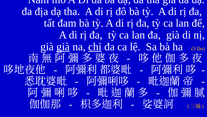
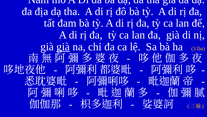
chỉ underline: present -> none (95, 47)
